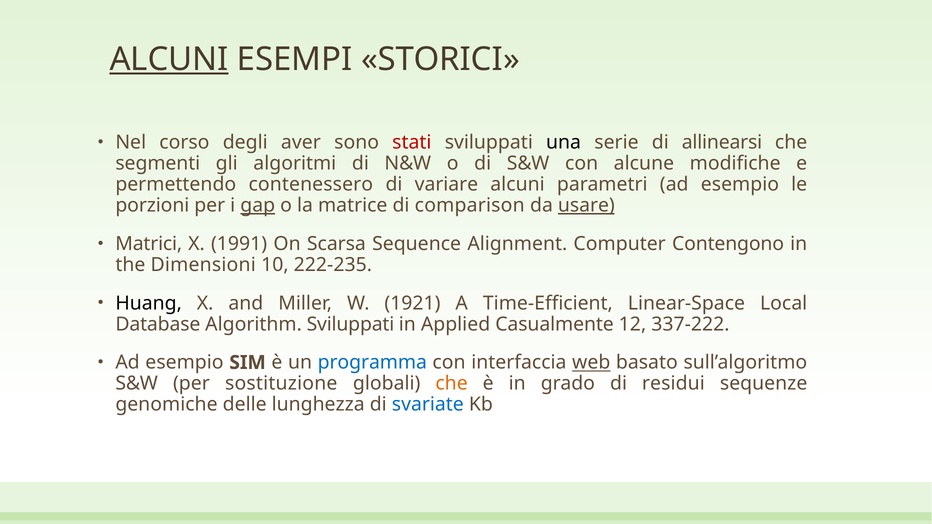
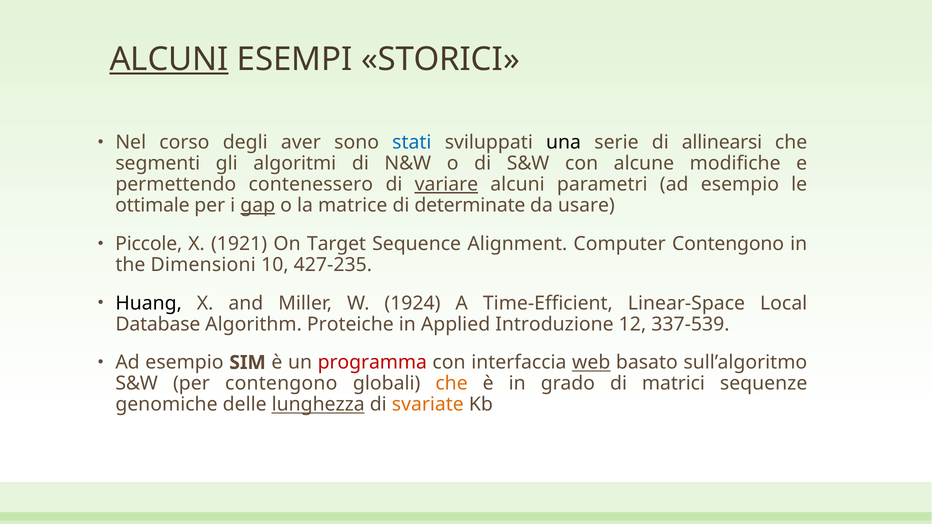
stati colour: red -> blue (412, 143)
variare underline: none -> present (446, 184)
porzioni: porzioni -> ottimale (152, 205)
comparison: comparison -> determinate (470, 205)
usare underline: present -> none (586, 205)
Matrici: Matrici -> Piccole (149, 244)
1991: 1991 -> 1921 (239, 244)
Scarsa: Scarsa -> Target (336, 244)
222-235: 222-235 -> 427-235 (333, 265)
1921: 1921 -> 1924 (412, 303)
Algorithm Sviluppati: Sviluppati -> Proteiche (350, 324)
Casualmente: Casualmente -> Introduzione (554, 324)
337-222: 337-222 -> 337-539 (690, 324)
programma colour: blue -> red (372, 363)
per sostituzione: sostituzione -> contengono (281, 384)
residui: residui -> matrici (673, 384)
lunghezza underline: none -> present (318, 405)
svariate colour: blue -> orange (428, 405)
